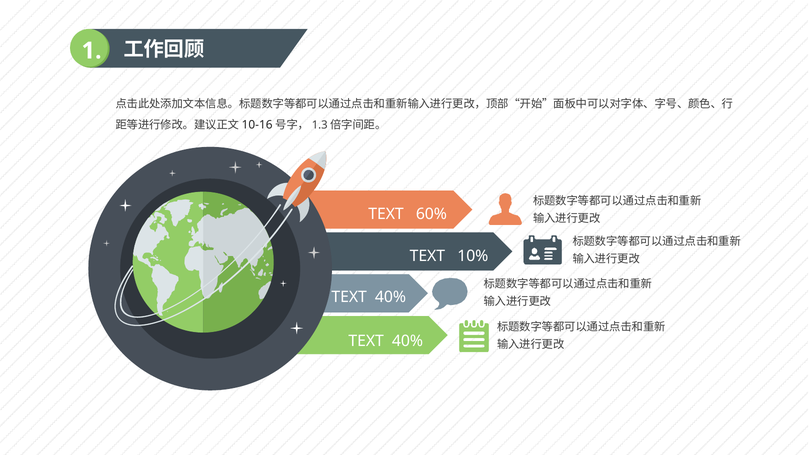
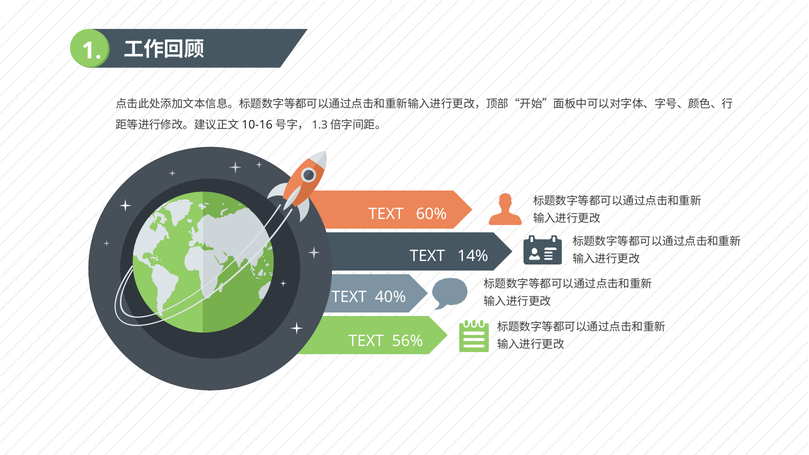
10%: 10% -> 14% (473, 256)
40%: 40% -> 56% (407, 341)
